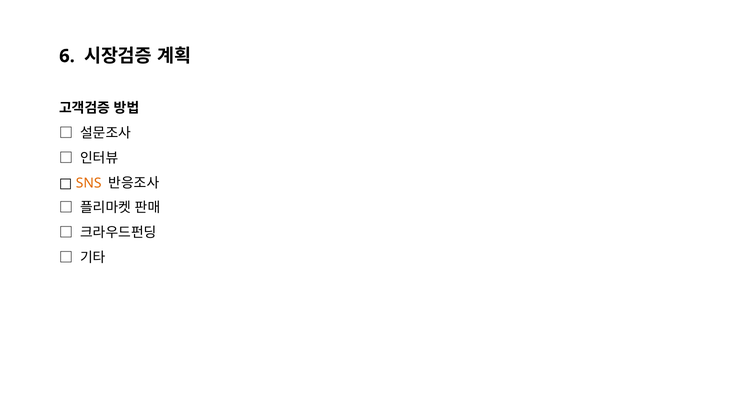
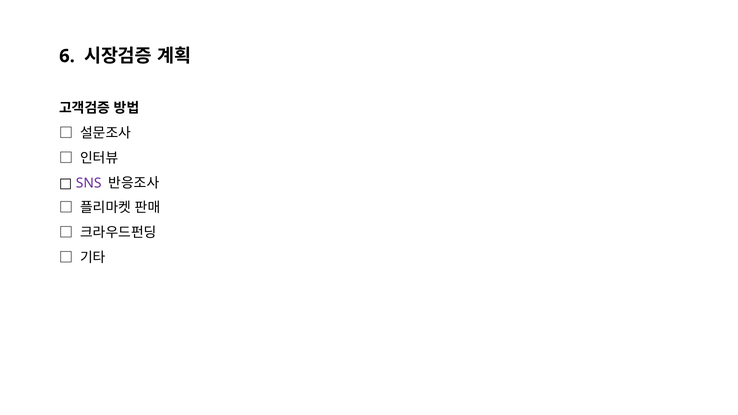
SNS colour: orange -> purple (89, 183)
